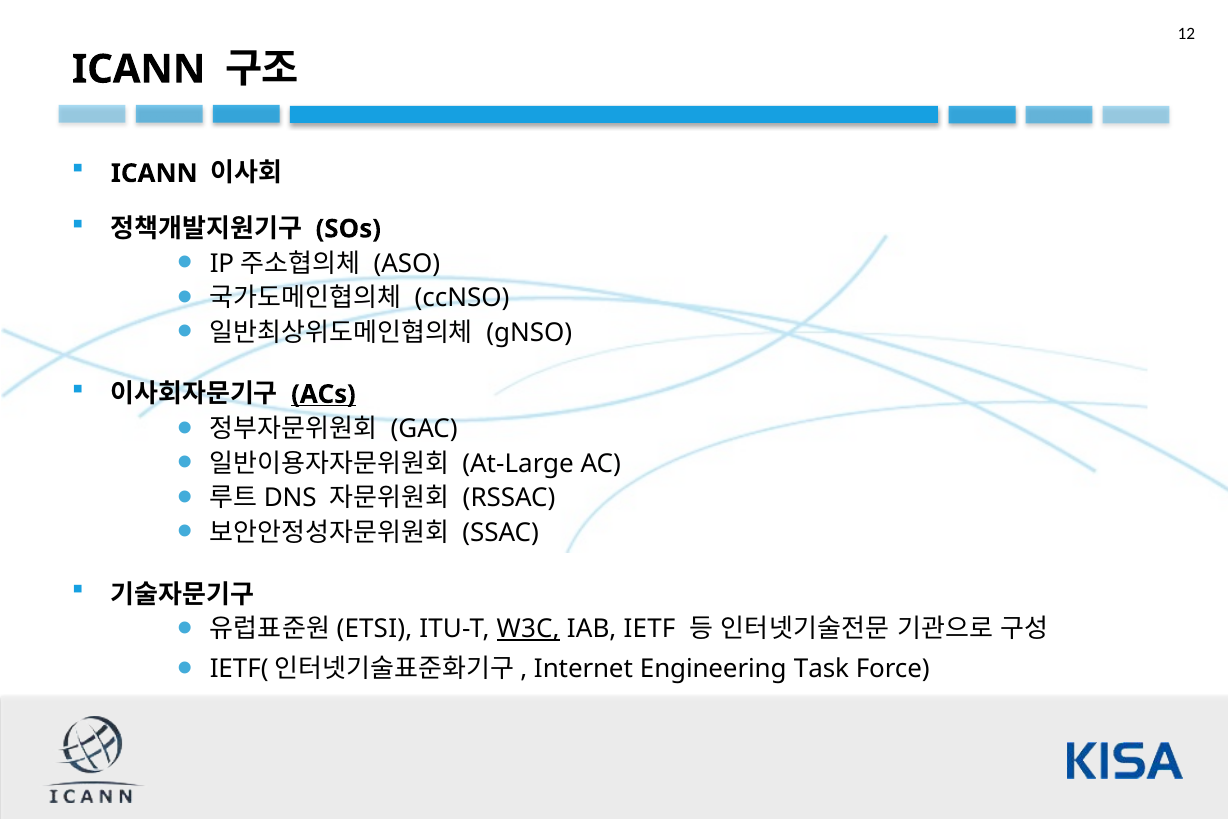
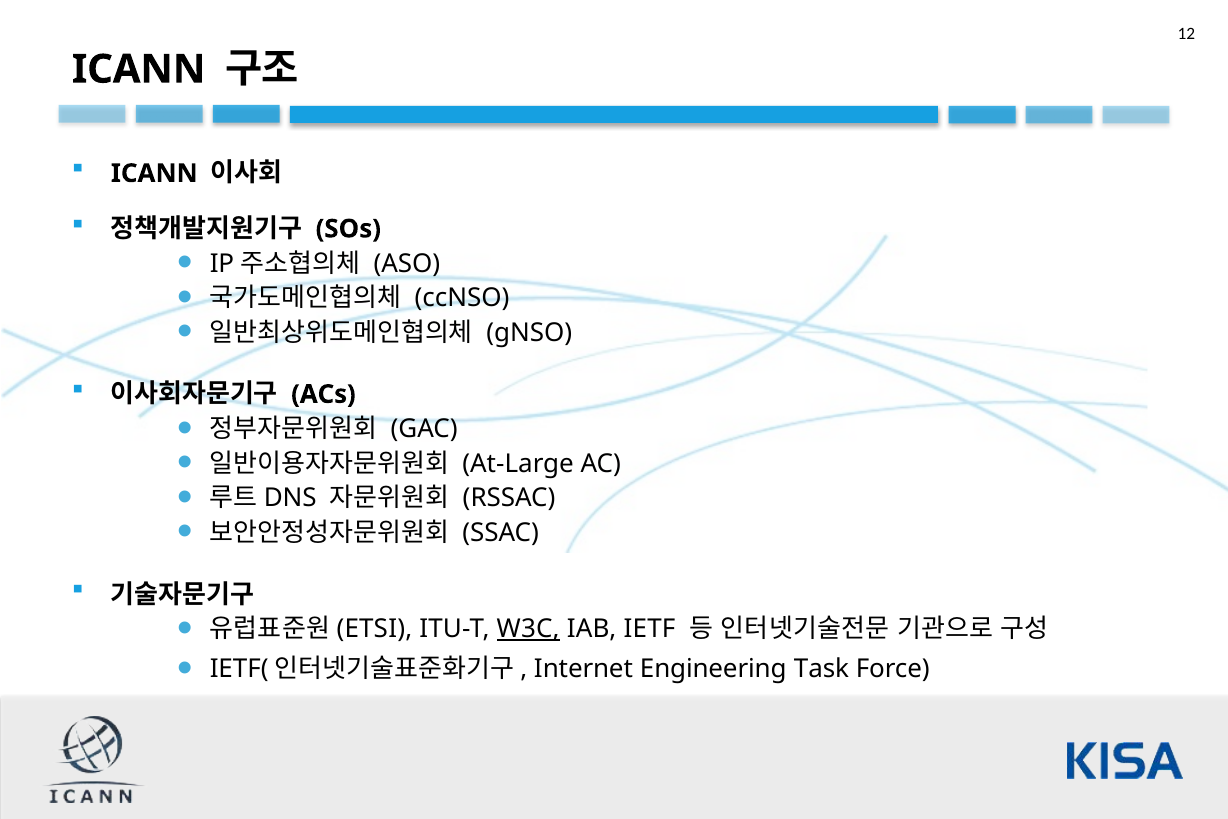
ACs underline: present -> none (323, 394)
